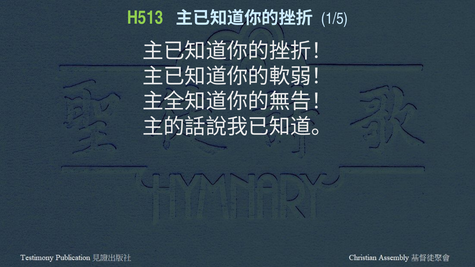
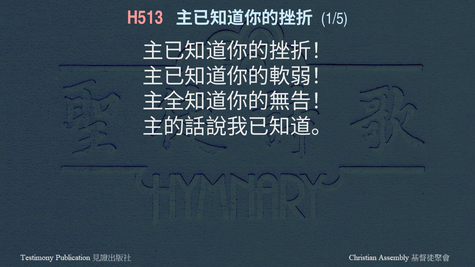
H513 colour: light green -> pink (145, 18)
